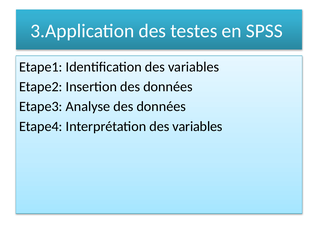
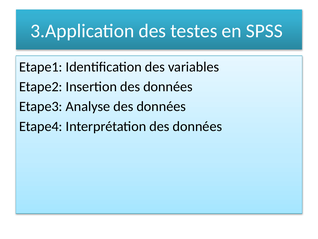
Interprétation des variables: variables -> données (197, 126)
